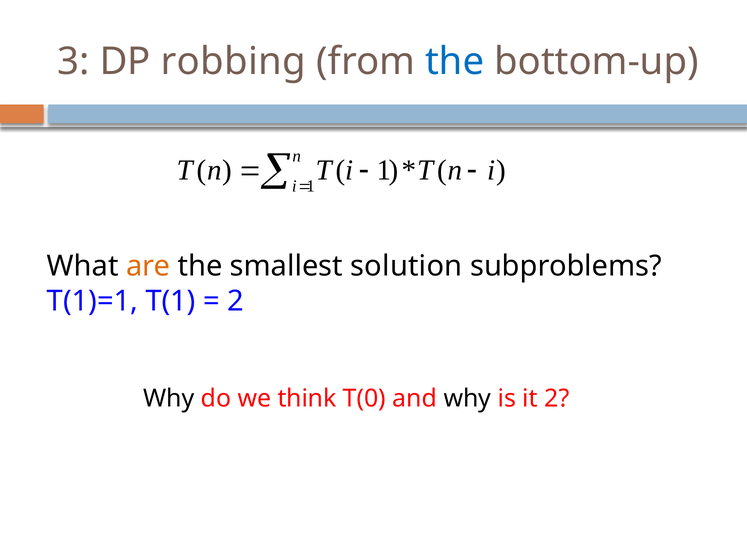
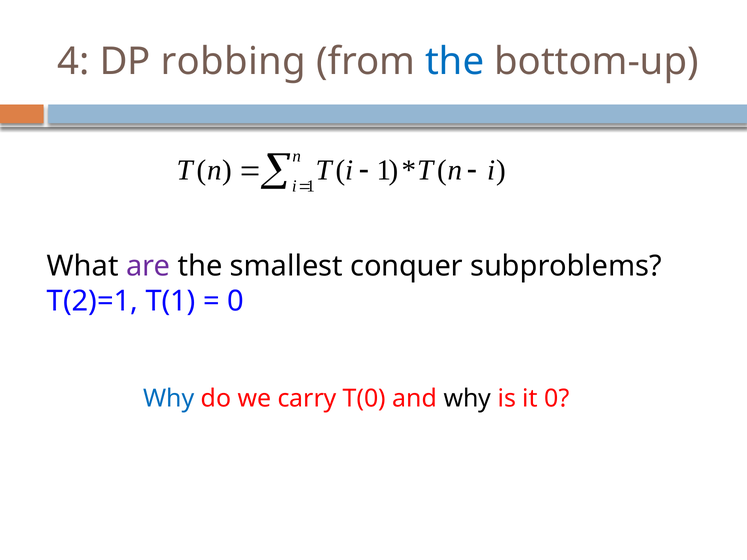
3: 3 -> 4 (74, 62)
are colour: orange -> purple (148, 266)
solution: solution -> conquer (407, 266)
T(1)=1: T(1)=1 -> T(2)=1 (93, 301)
2: 2 -> 0 (236, 301)
Why colour: black -> blue (169, 399)
think: think -> carry (307, 399)
it 2: 2 -> 0 (557, 399)
